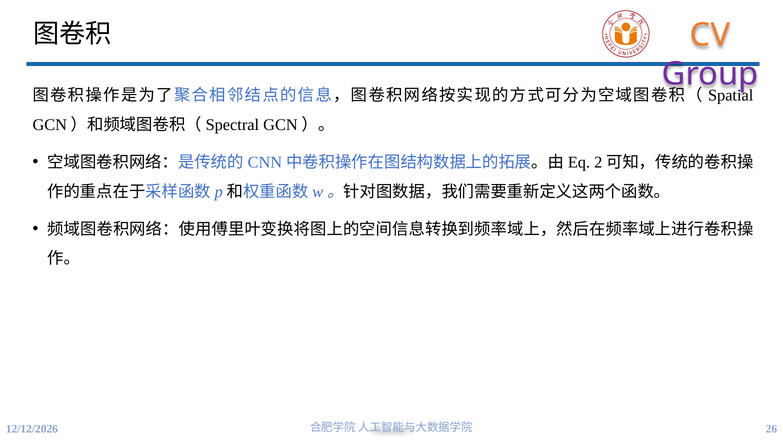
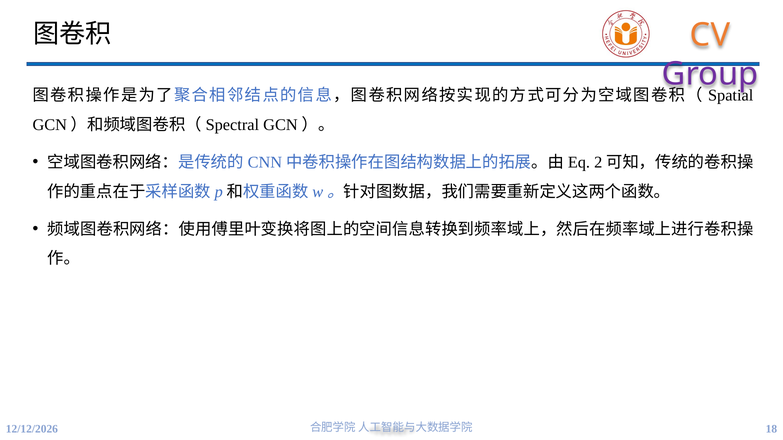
26: 26 -> 18 (771, 429)
